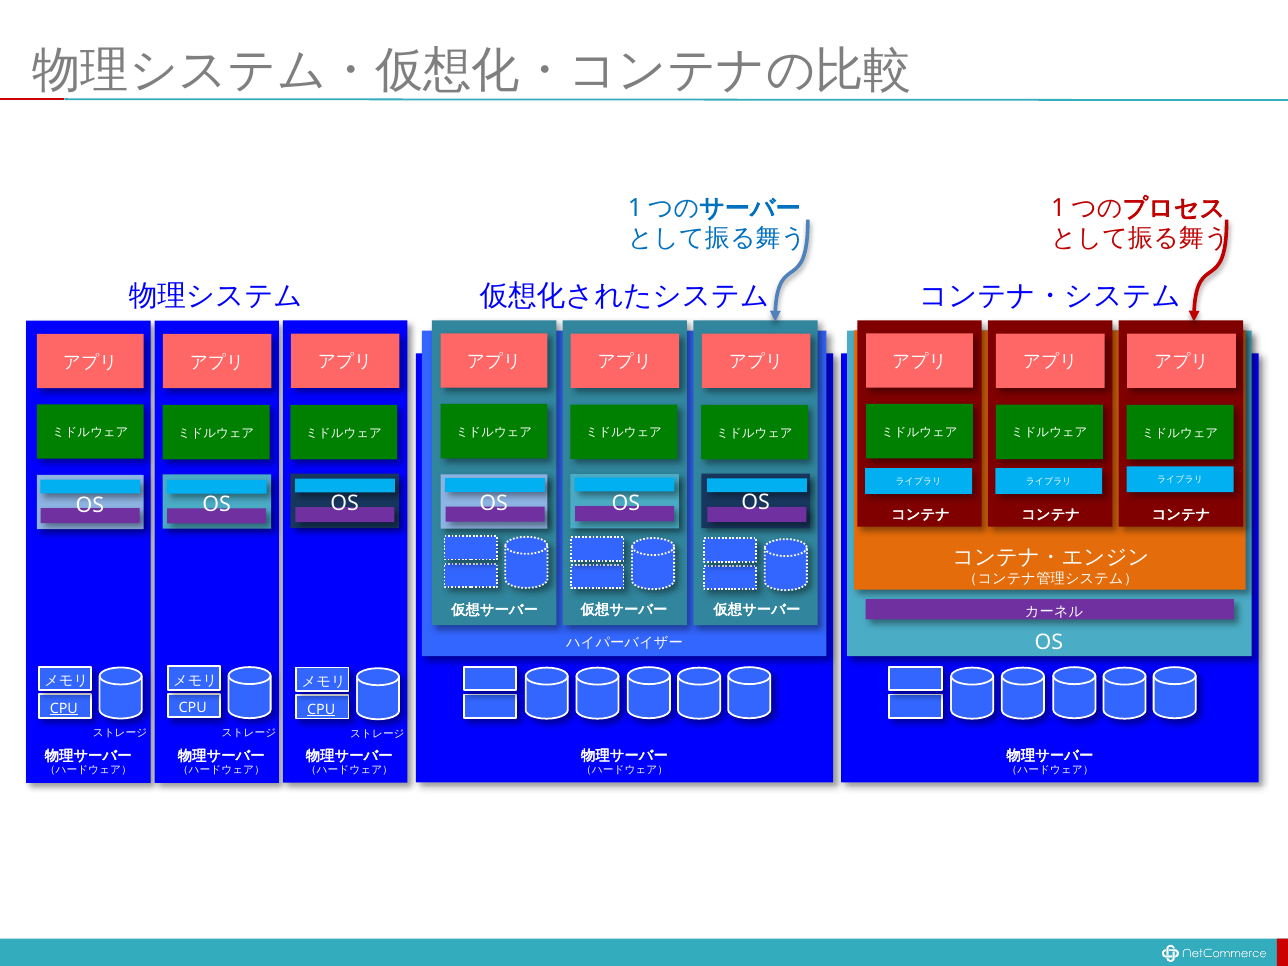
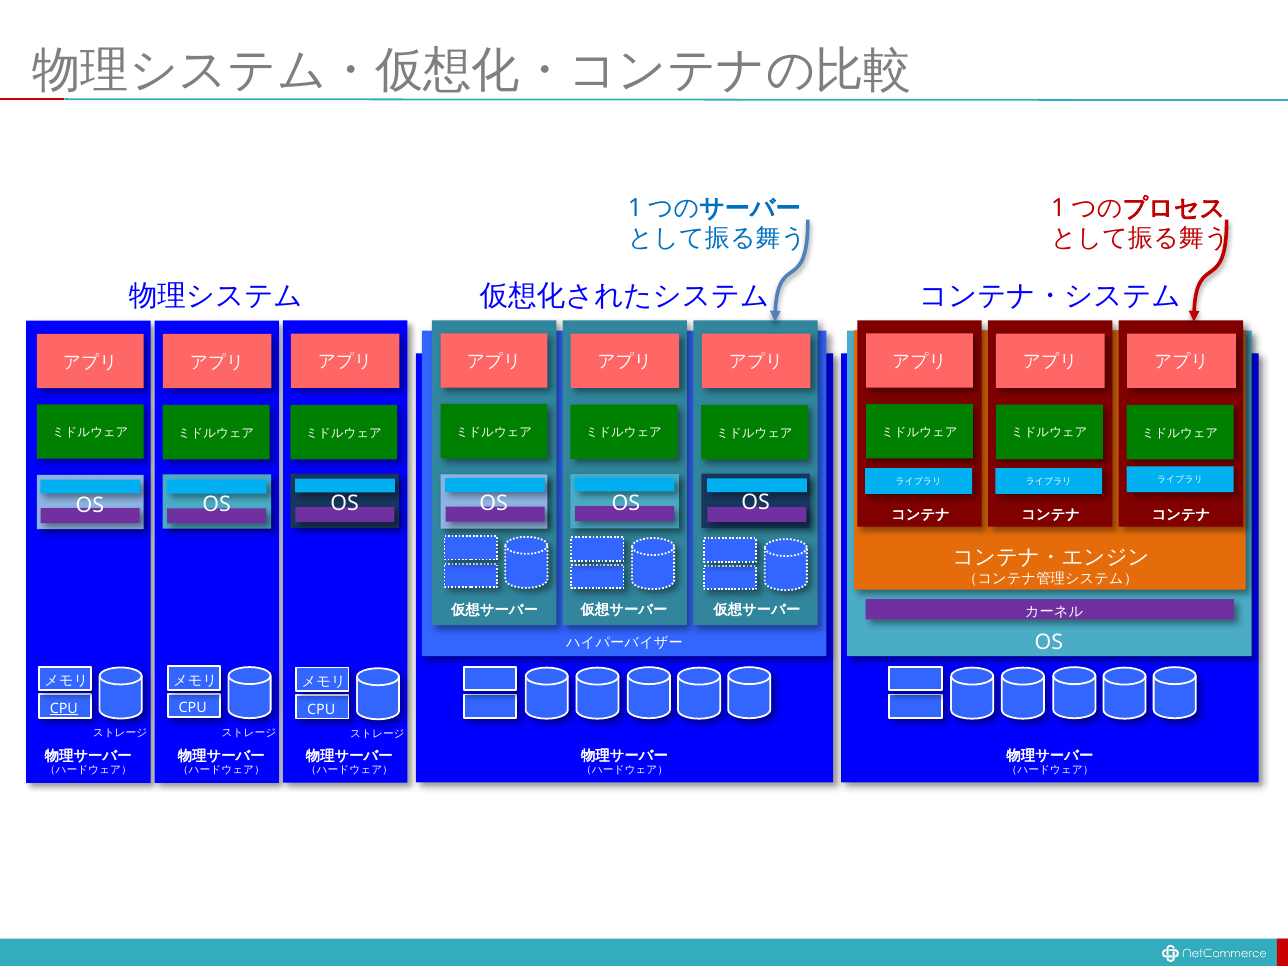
CPU underline: present -> none (321, 709)
